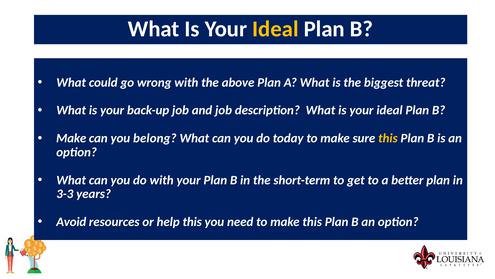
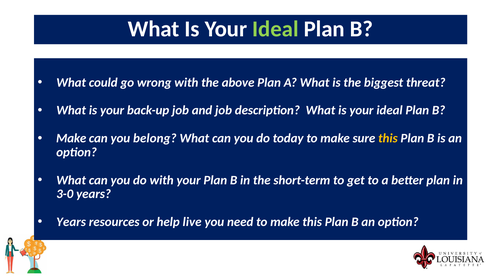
Ideal colour: yellow -> light green (275, 29)
3-3: 3-3 -> 3-0 (65, 194)
Avoid: Avoid -> Years (71, 221)
help this: this -> live (192, 221)
